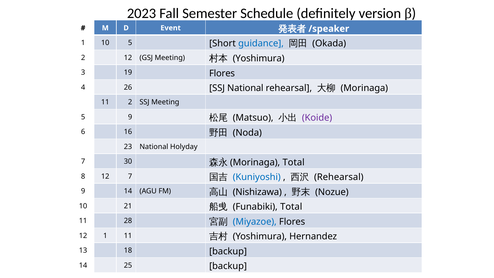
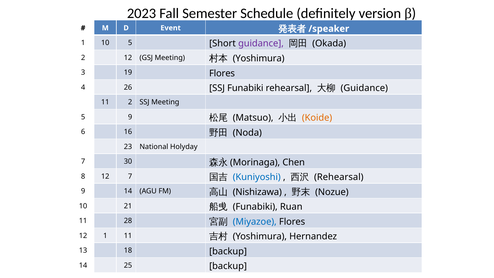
guidance colour: blue -> purple (261, 44)
SSJ National: National -> Funabiki (245, 88)
Morinaga: Morinaga -> Guidance (364, 88)
Koide colour: purple -> orange (317, 118)
Total: Total -> Chen (294, 162)
Funabiki Total: Total -> Ruan (291, 207)
